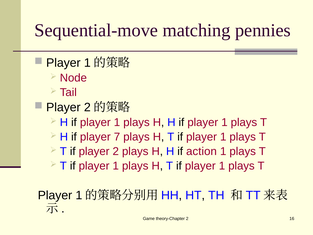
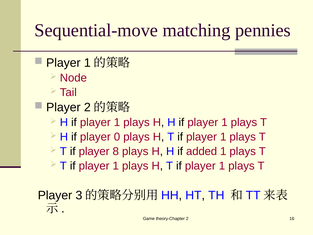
7: 7 -> 0 (117, 137)
if player 2: 2 -> 8 (116, 151)
action: action -> added (202, 151)
1: 1 -> 3 (79, 195)
